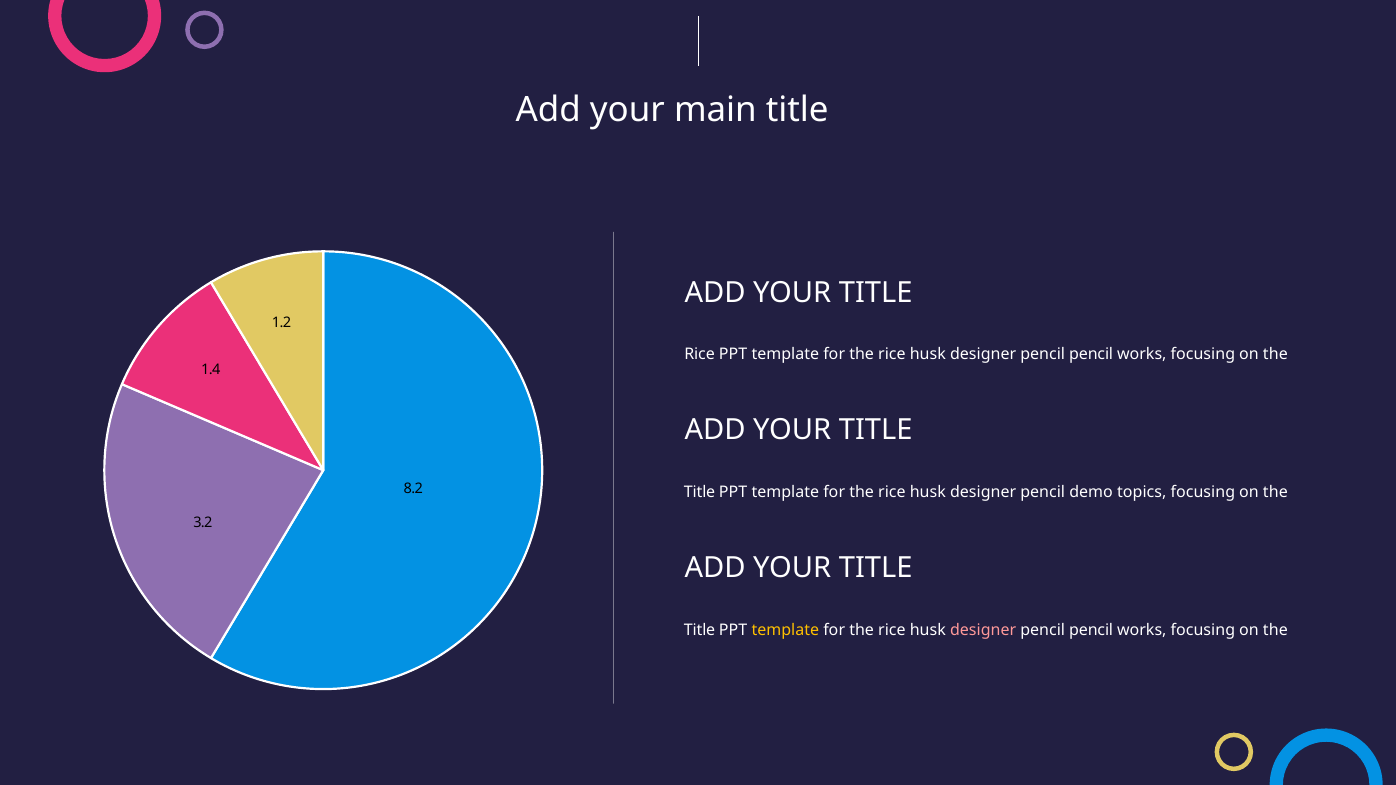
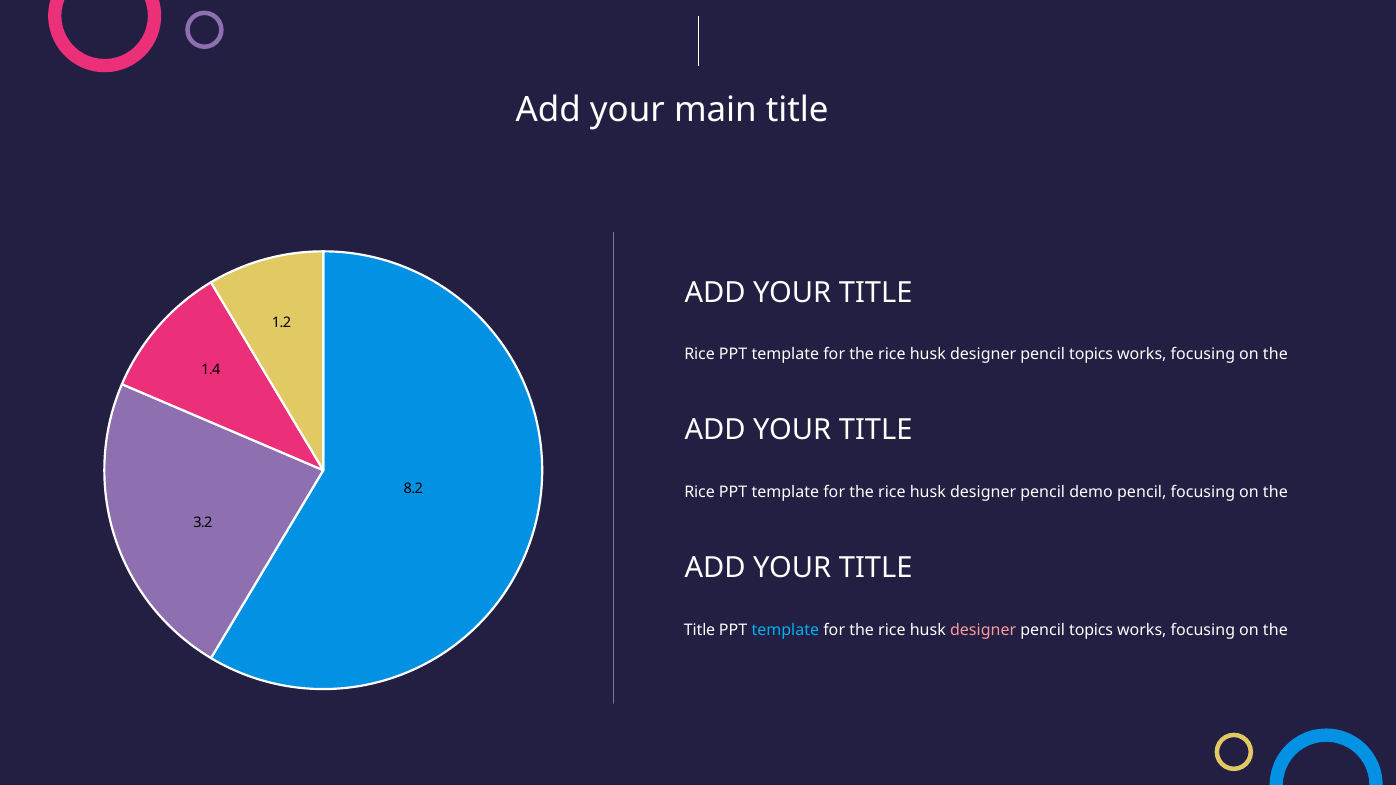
pencil: pencil -> topics (1091, 355)
Title: Title -> Rice (700, 493)
demo topics: topics -> pencil (1142, 493)
template colour: yellow -> light blue (785, 631)
pencil: pencil -> topics (1091, 631)
